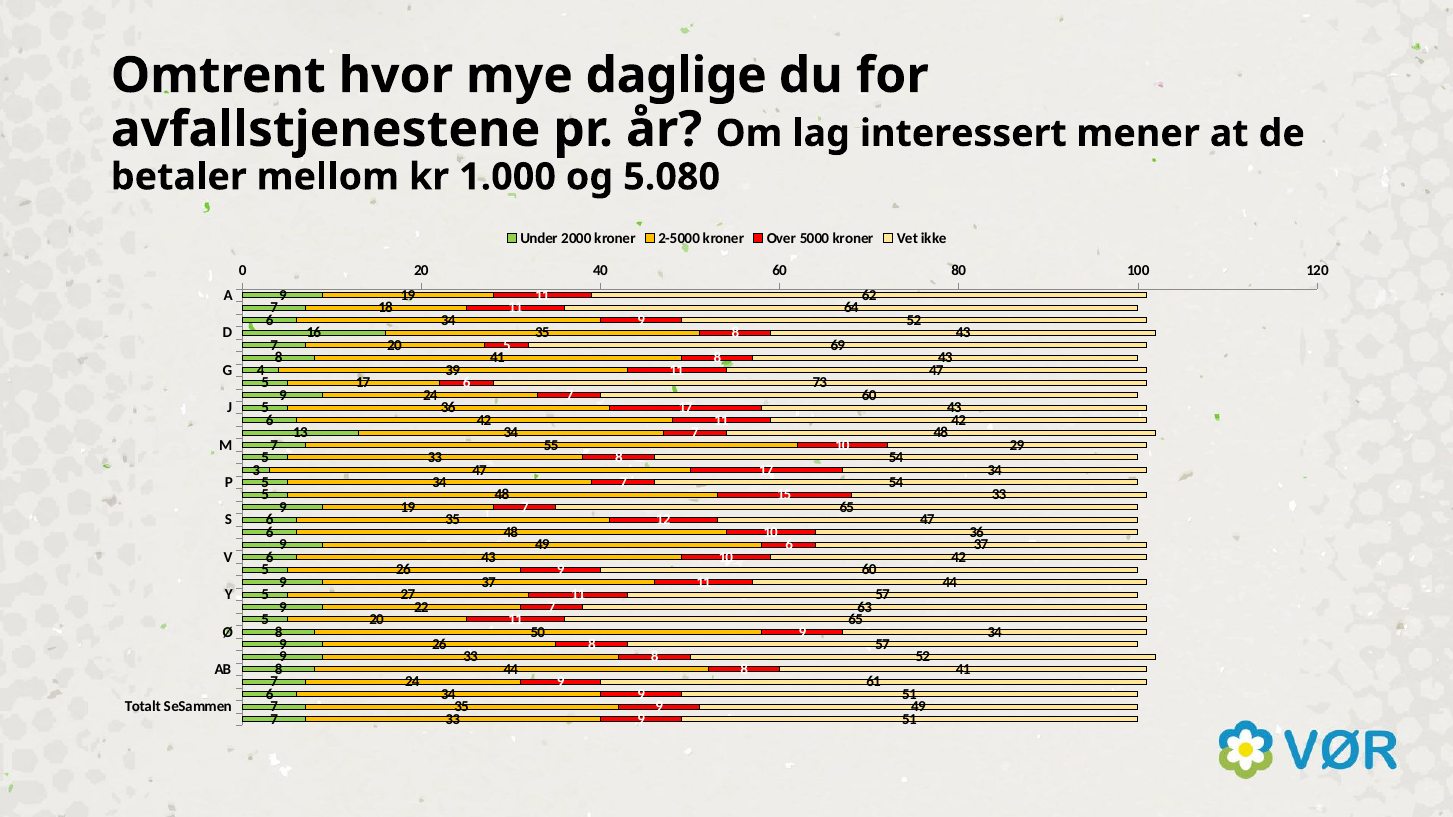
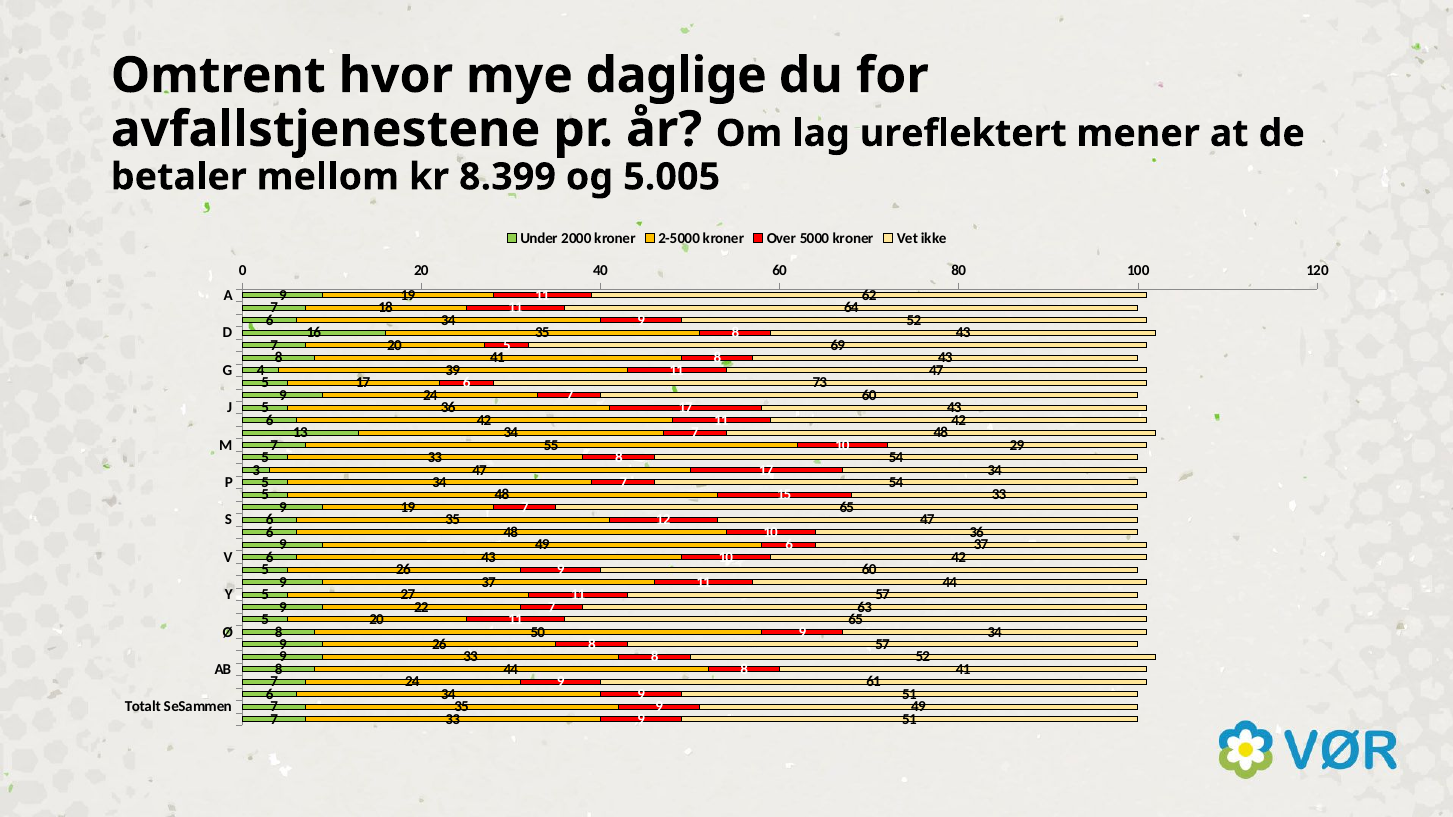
interessert: interessert -> ureflektert (963, 134)
1.000: 1.000 -> 8.399 (507, 177)
5.080: 5.080 -> 5.005 (672, 177)
